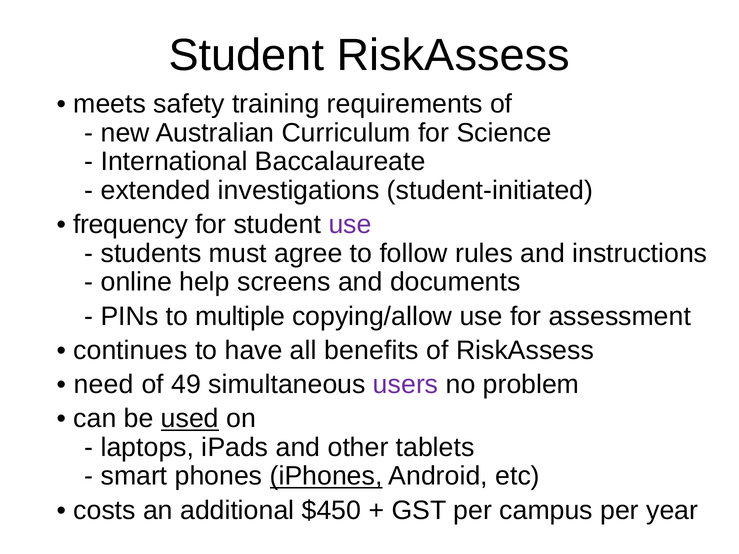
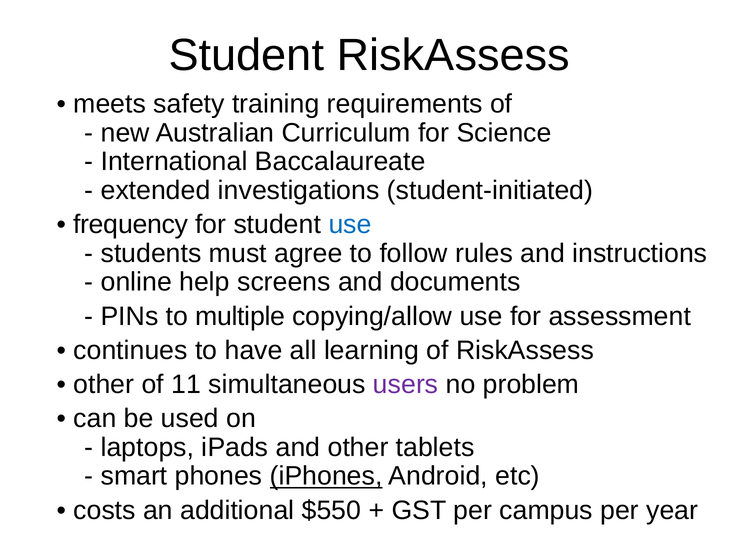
use colour: purple -> blue (350, 225)
benefits: benefits -> learning (371, 351)
need: need -> other (104, 385)
49: 49 -> 11 (186, 385)
used underline: present -> none (190, 419)
$450: $450 -> $550 (331, 511)
